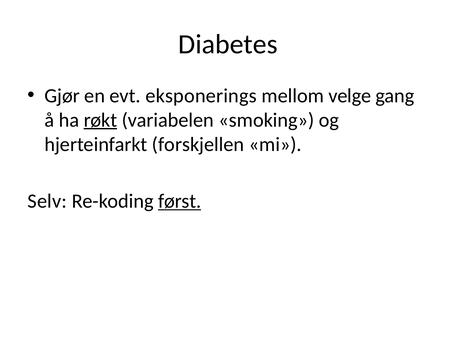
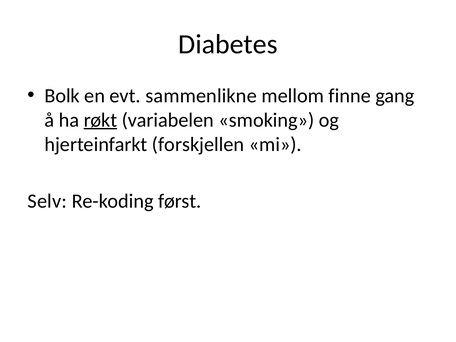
Gjør: Gjør -> Bolk (62, 96)
eksponerings: eksponerings -> sammenlikne (201, 96)
velge: velge -> finne (350, 96)
først underline: present -> none (180, 201)
